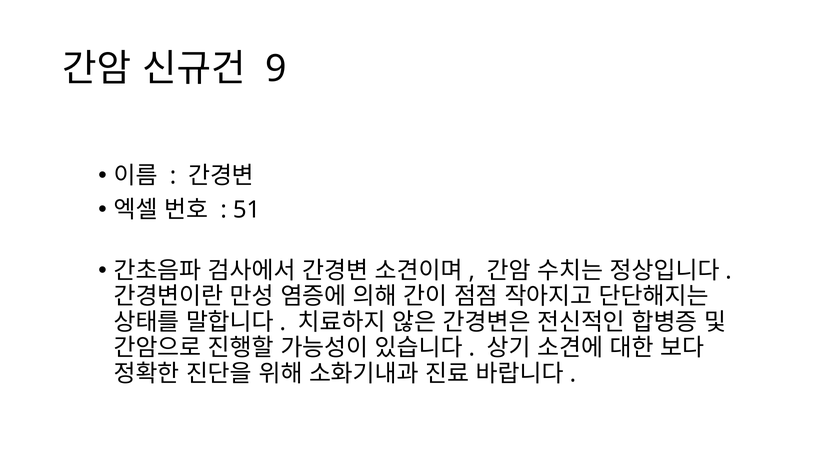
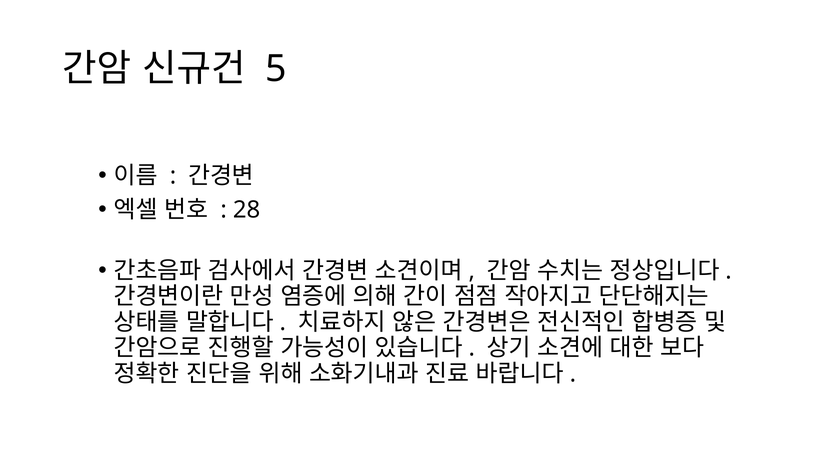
9: 9 -> 5 (276, 69)
51: 51 -> 28 (247, 210)
